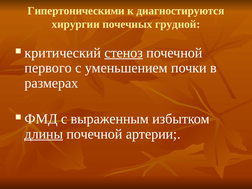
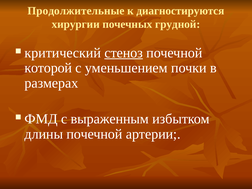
Гипертоническими: Гипертоническими -> Продолжительные (76, 11)
первого: первого -> которой (48, 68)
длины underline: present -> none (44, 134)
